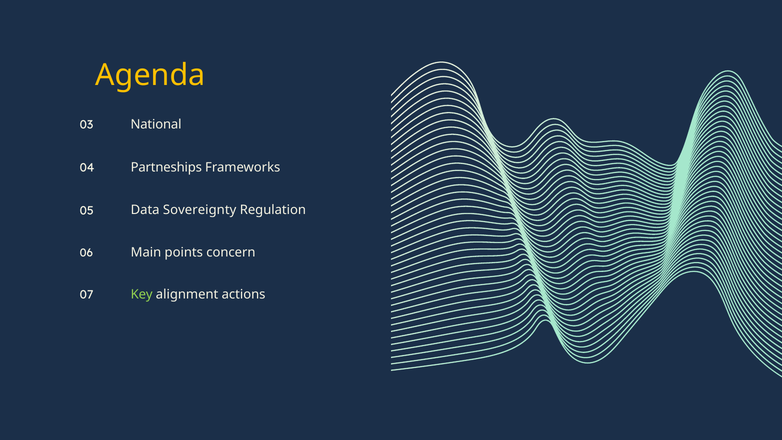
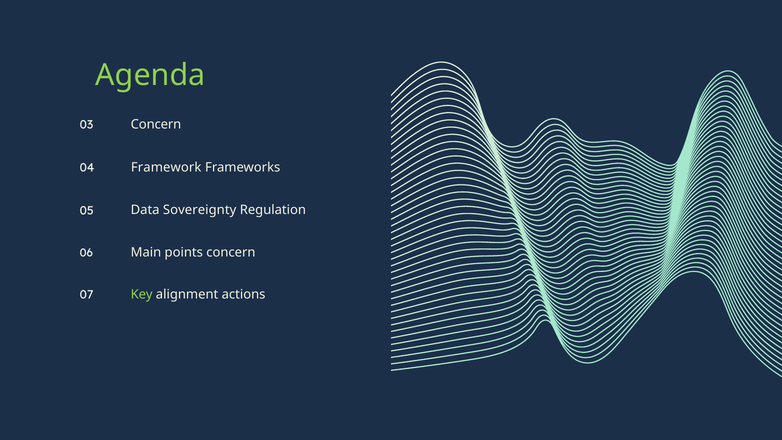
Agenda colour: yellow -> light green (150, 75)
03 National: National -> Concern (156, 124)
Partneships: Partneships -> Framework (166, 167)
